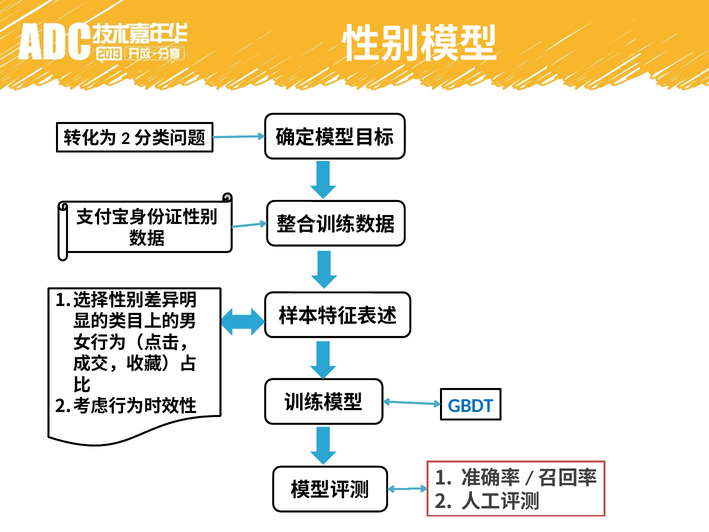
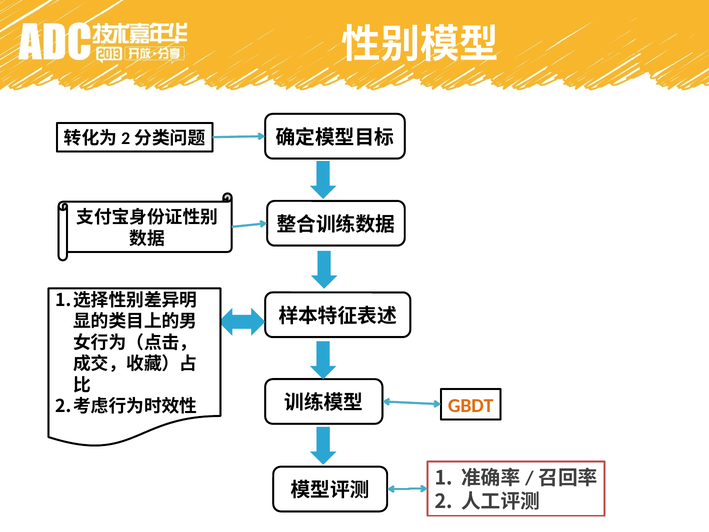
GBDT colour: blue -> orange (471, 405)
